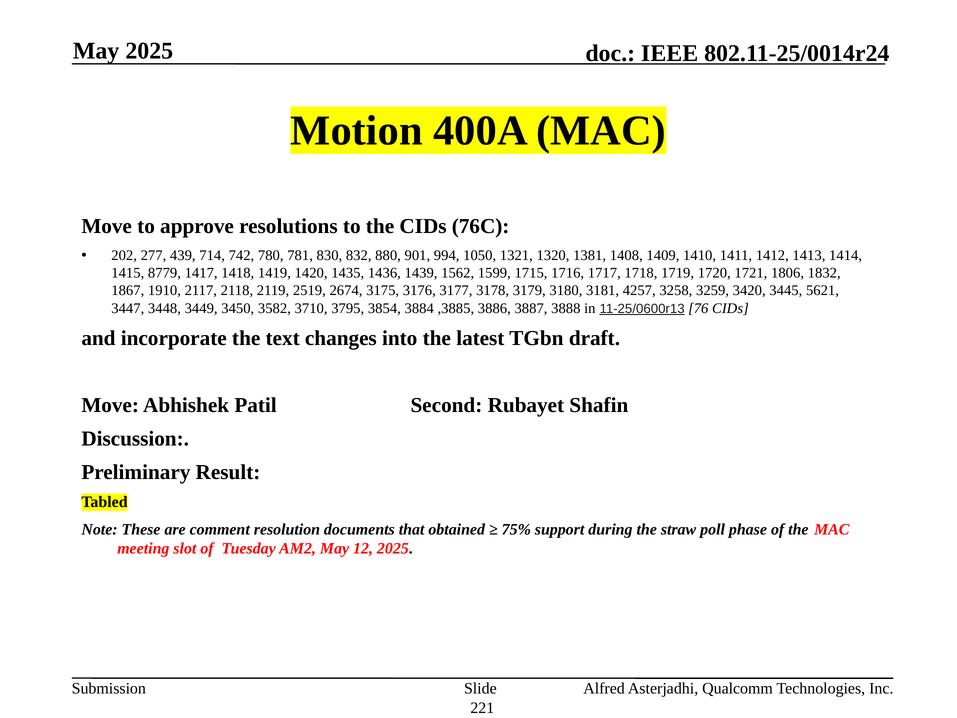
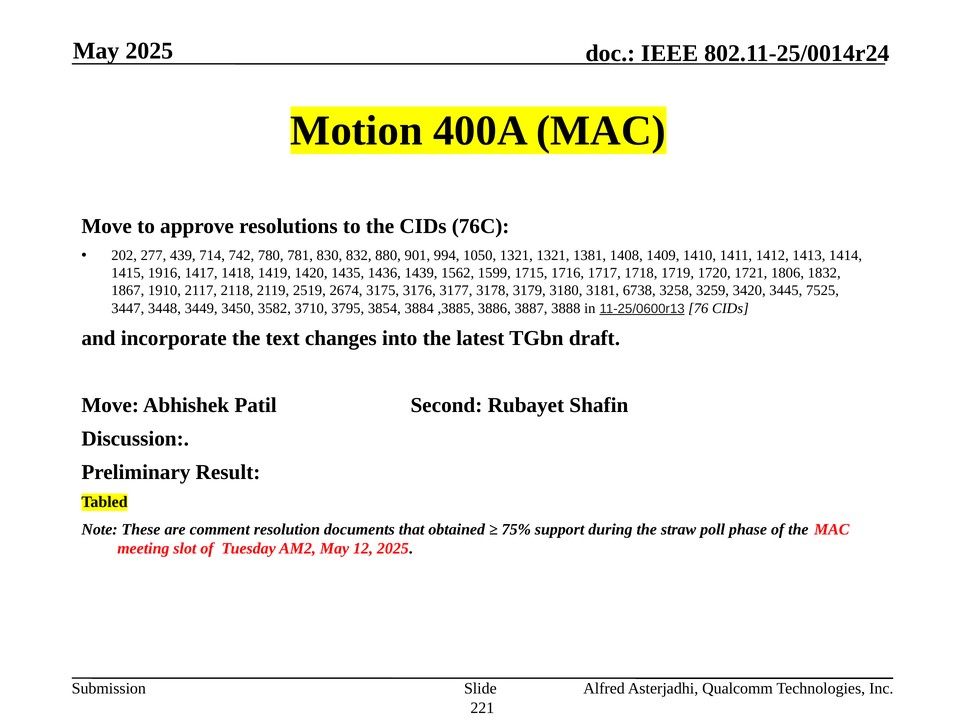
1321 1320: 1320 -> 1321 (553, 255)
8779: 8779 -> 1916 (164, 273)
4257: 4257 -> 6738 (639, 291)
5621: 5621 -> 7525 (822, 291)
